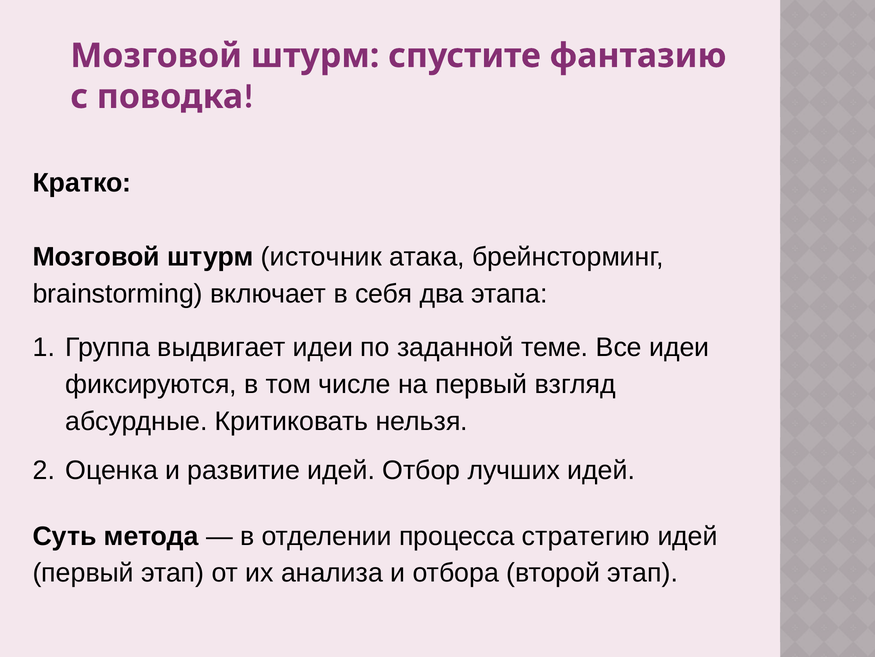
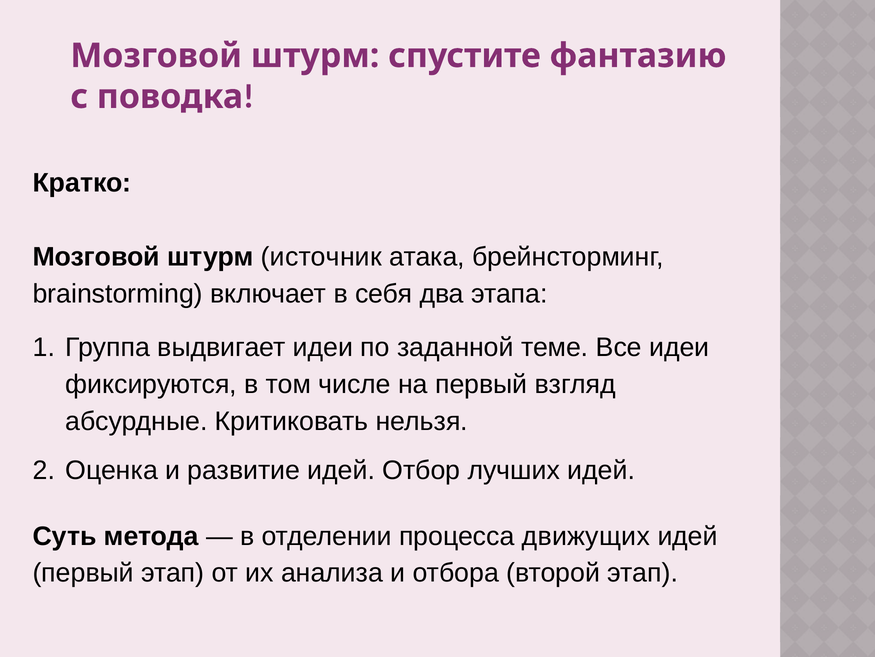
стратегию: стратегию -> движущих (586, 536)
